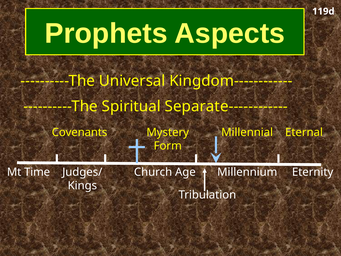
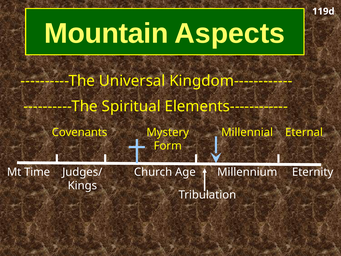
Prophets: Prophets -> Mountain (106, 34)
Separate------------: Separate------------ -> Elements------------ (226, 106)
